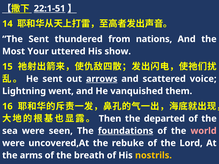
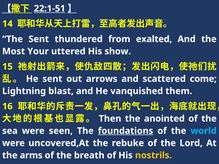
nations: nations -> exalted (154, 39)
arrows underline: present -> none (102, 79)
voice: voice -> come (203, 79)
went: went -> blast (61, 91)
departed: departed -> anointed (164, 119)
world colour: pink -> light blue (204, 131)
